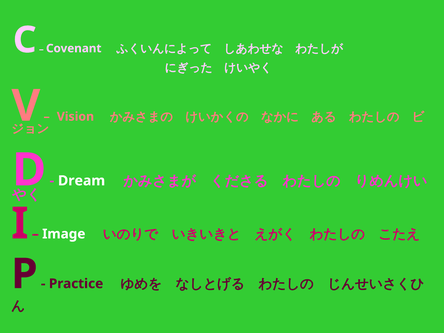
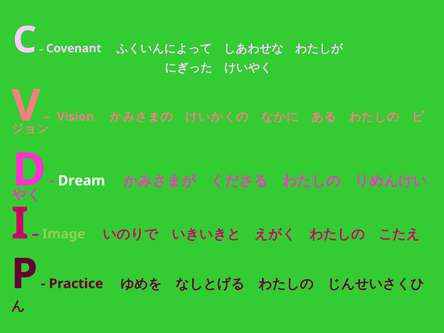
Image colour: white -> light green (64, 234)
